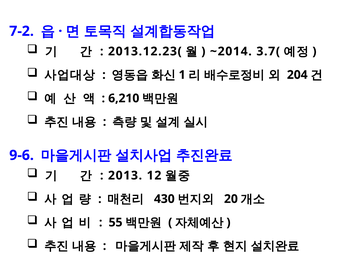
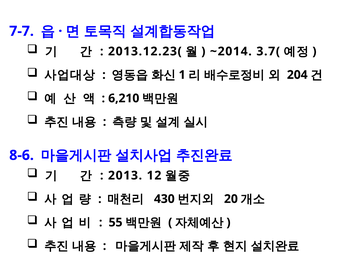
7-2: 7-2 -> 7-7 (22, 31)
9-6: 9-6 -> 8-6 (22, 155)
